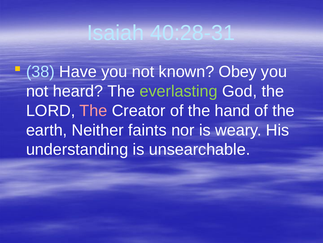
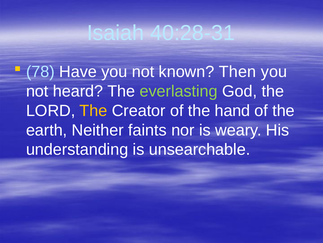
38: 38 -> 78 (40, 72)
Obey: Obey -> Then (238, 72)
The colour: pink -> yellow (93, 110)
